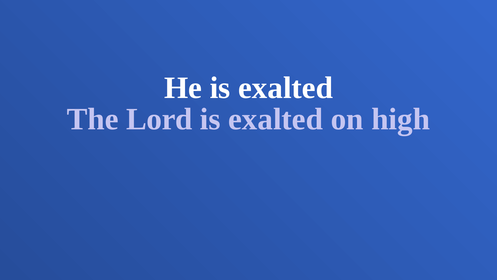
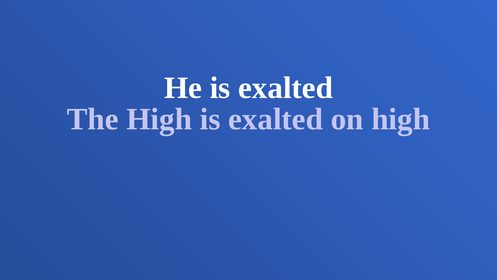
The Lord: Lord -> High (159, 119)
